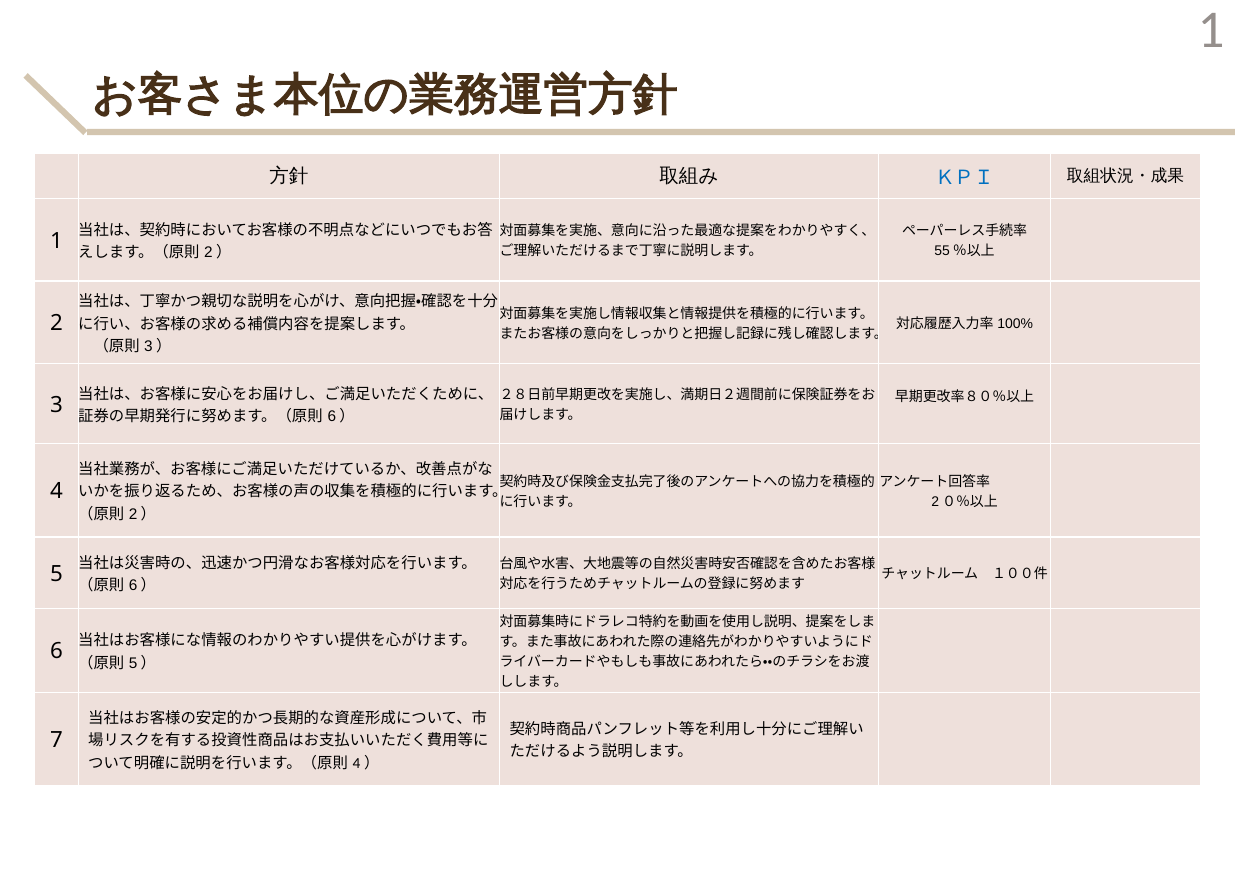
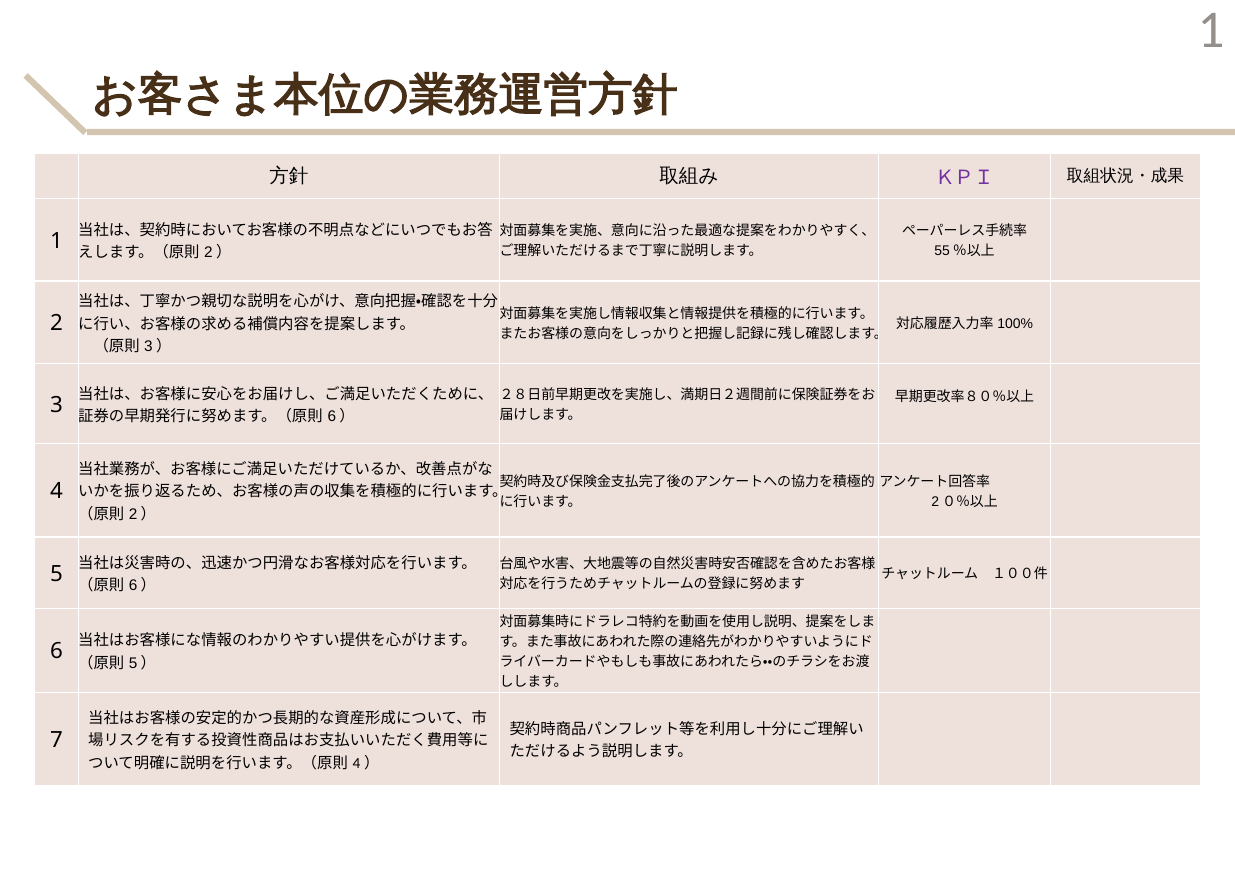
ＫＰＩ colour: blue -> purple (964, 178)
